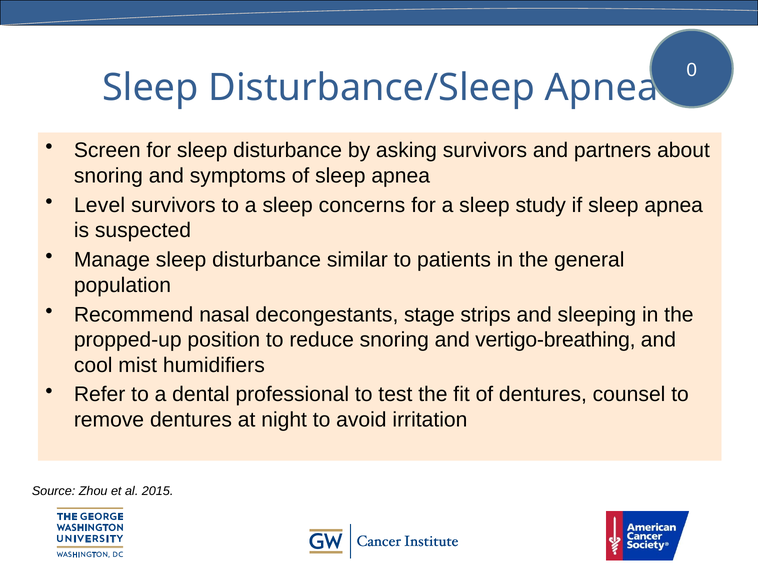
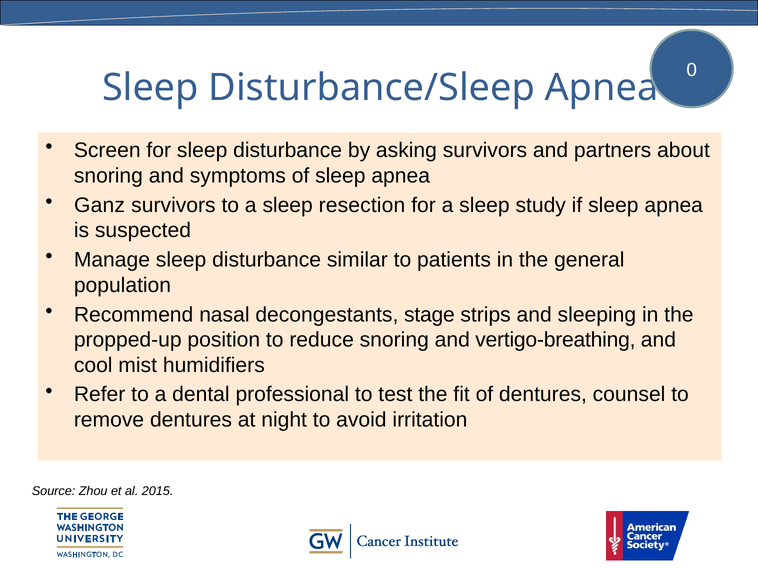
Level: Level -> Ganz (100, 205)
concerns: concerns -> resection (362, 205)
